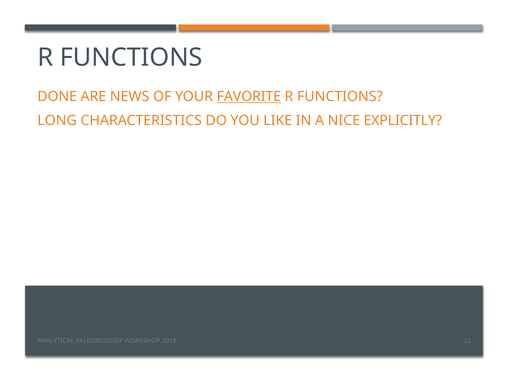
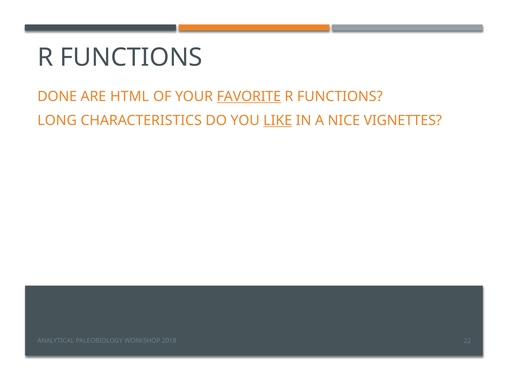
NEWS: NEWS -> HTML (130, 97)
LIKE underline: none -> present (278, 121)
EXPLICITLY: EXPLICITLY -> VIGNETTES (403, 121)
